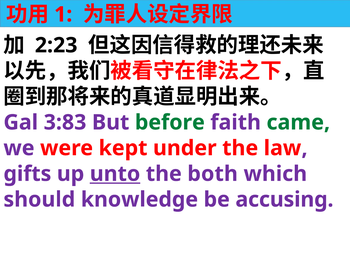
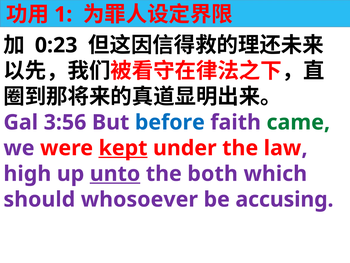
2:23: 2:23 -> 0:23 (56, 45)
3:83: 3:83 -> 3:56 (65, 122)
before colour: green -> blue (170, 122)
kept underline: none -> present (123, 148)
gifts: gifts -> high (27, 173)
knowledge: knowledge -> whosoever (139, 199)
